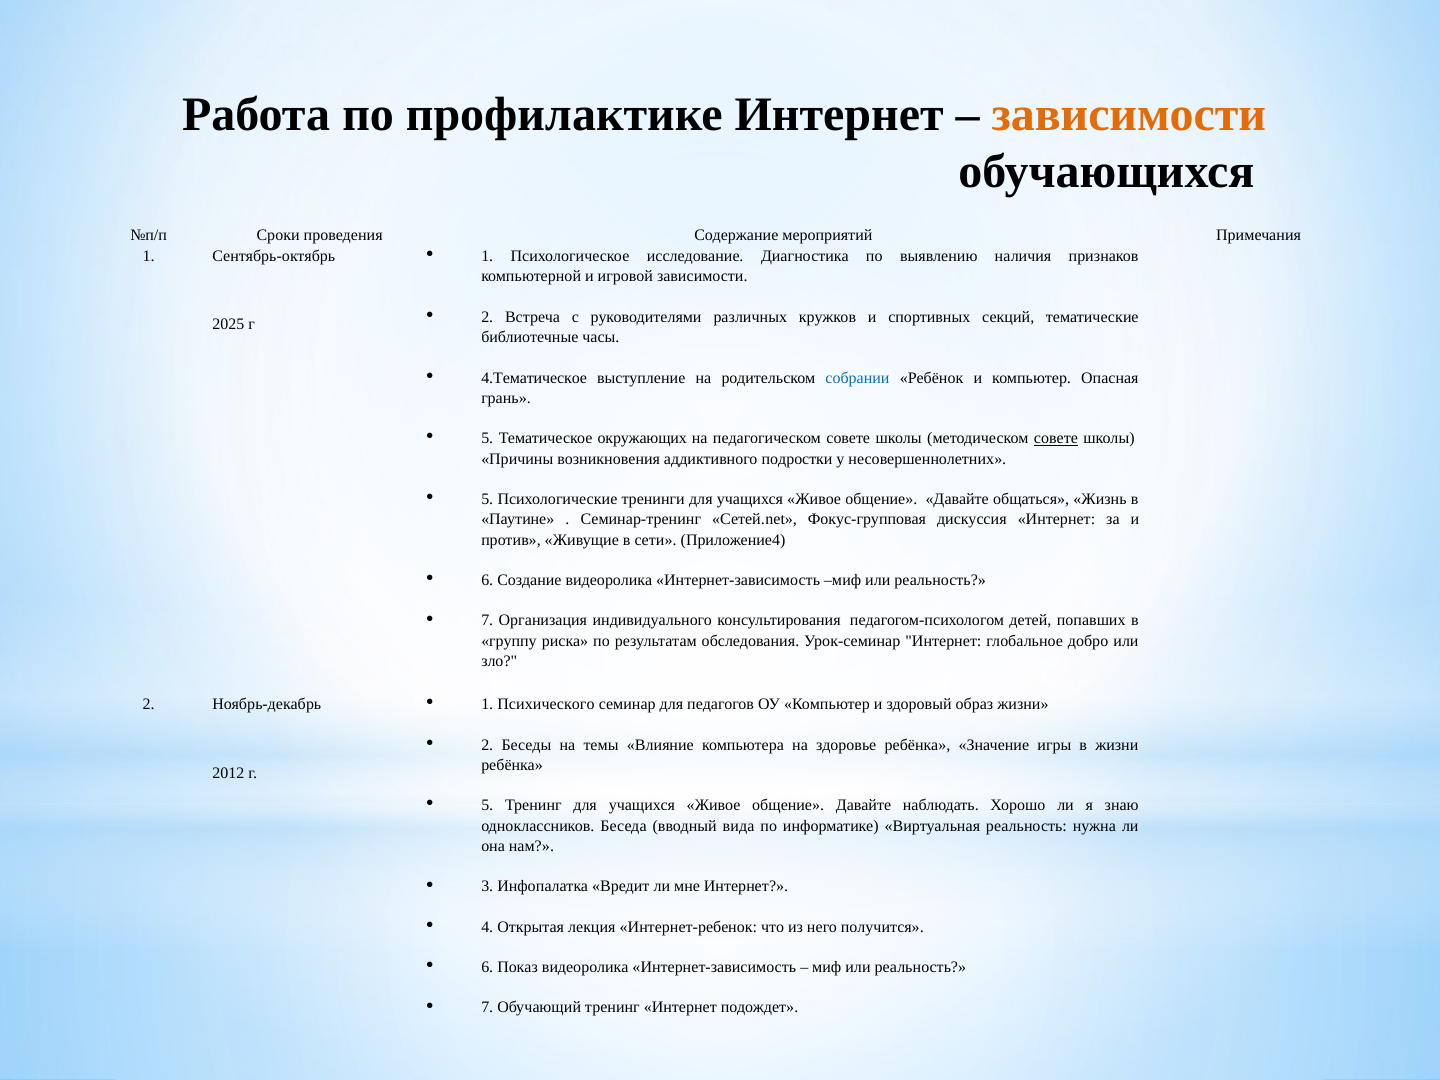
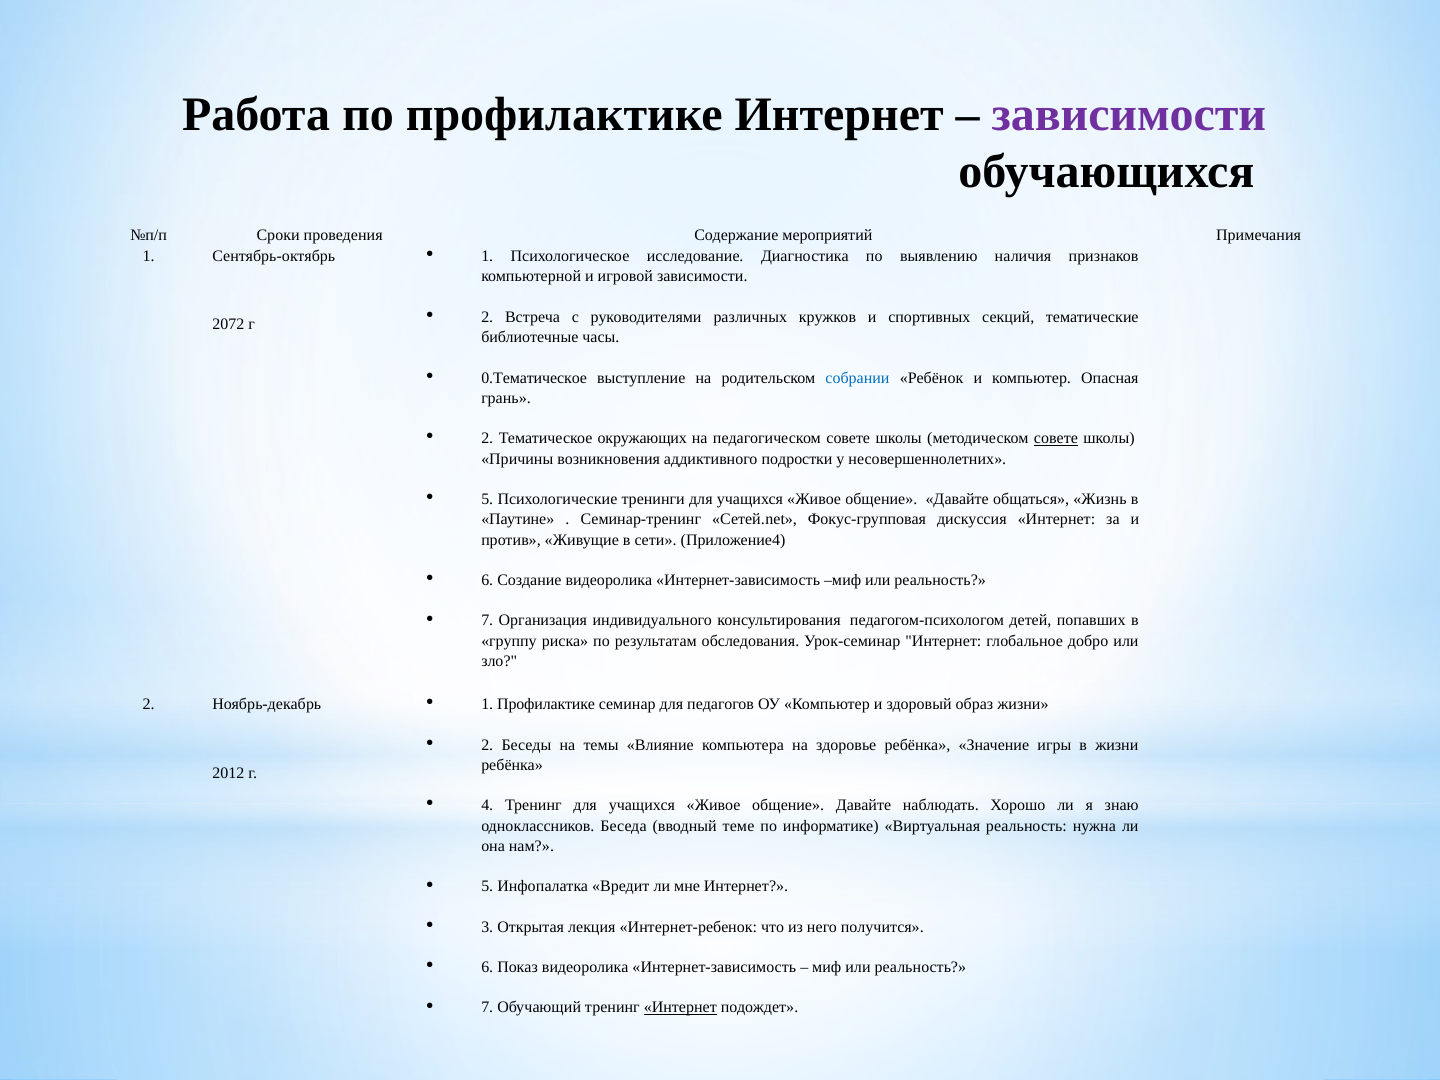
зависимости colour: orange -> purple (1129, 114)
2025: 2025 -> 2072 (228, 325)
4.Тематическое: 4.Тематическое -> 0.Тематическое (534, 378)
5: 5 -> 2 (487, 438)
1 Психического: Психического -> Профилактике (546, 704)
5: 5 -> 4 (487, 806)
вида: вида -> теме (738, 826)
3: 3 -> 5 (487, 887)
4: 4 -> 3 (487, 927)
Интернет underline: none -> present (680, 1008)
